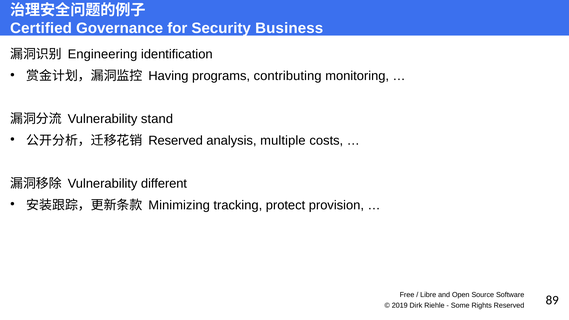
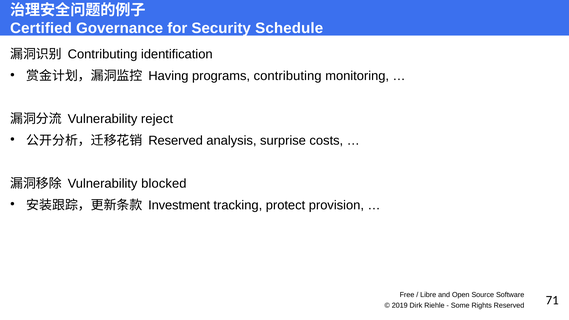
Business: Business -> Schedule (289, 28)
Engineering: Engineering -> Contributing (103, 54)
stand: stand -> reject (157, 119)
multiple: multiple -> surprise (283, 141)
different: different -> blocked (164, 184)
Minimizing: Minimizing -> Investment (179, 205)
89: 89 -> 71 (552, 300)
